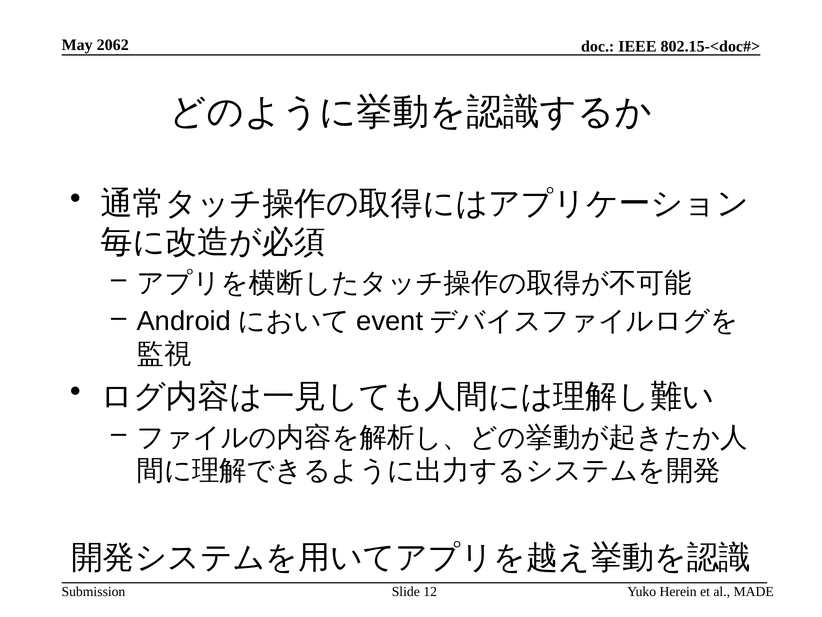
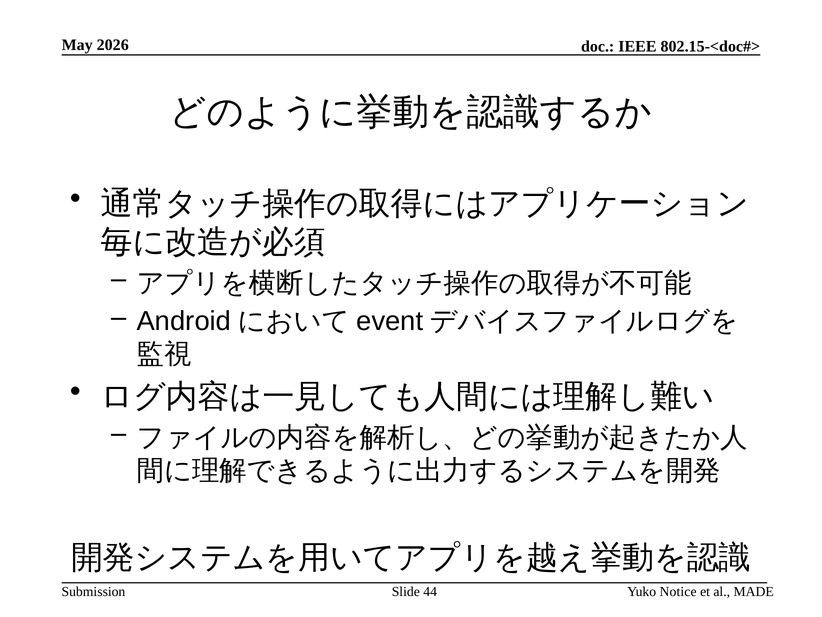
2062: 2062 -> 2026 (113, 45)
12: 12 -> 44 (430, 591)
Herein: Herein -> Notice (678, 591)
